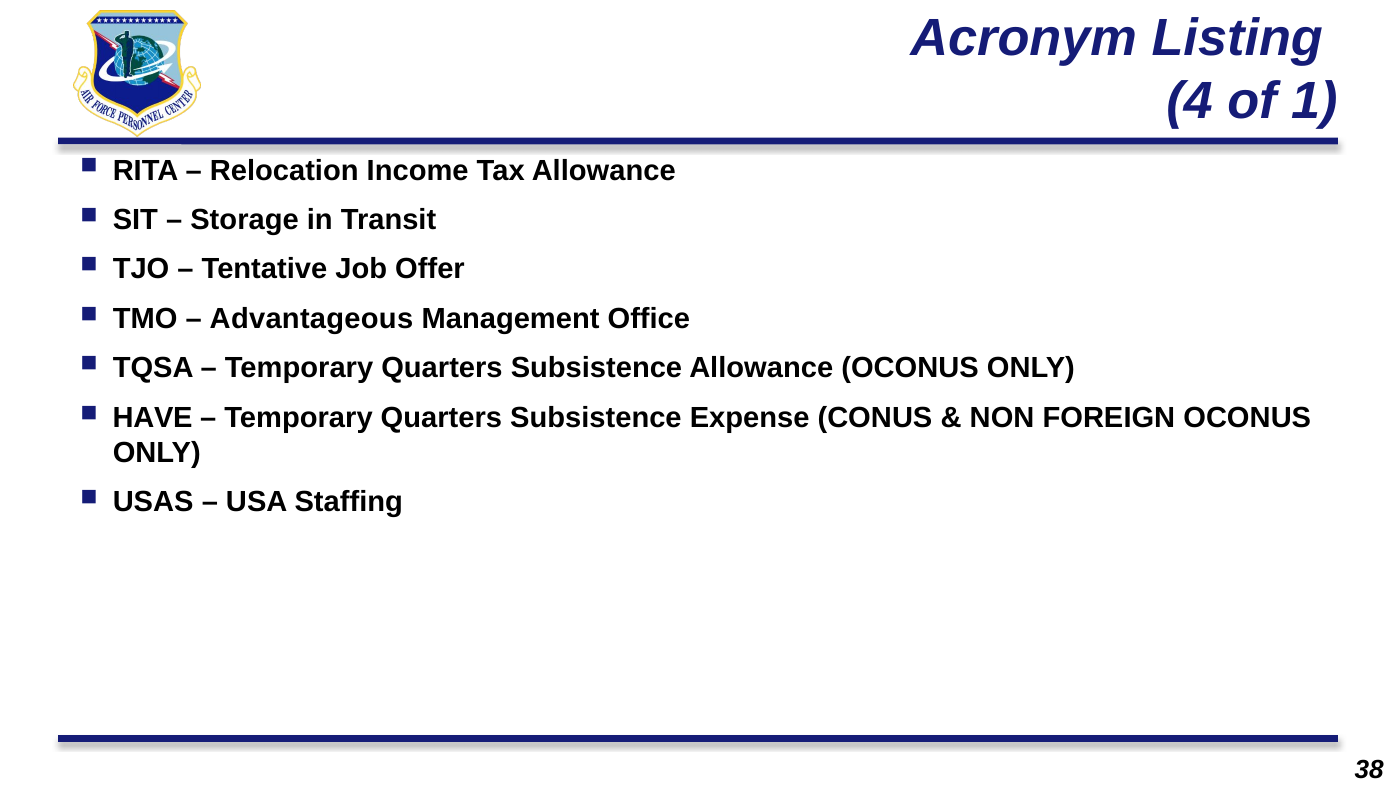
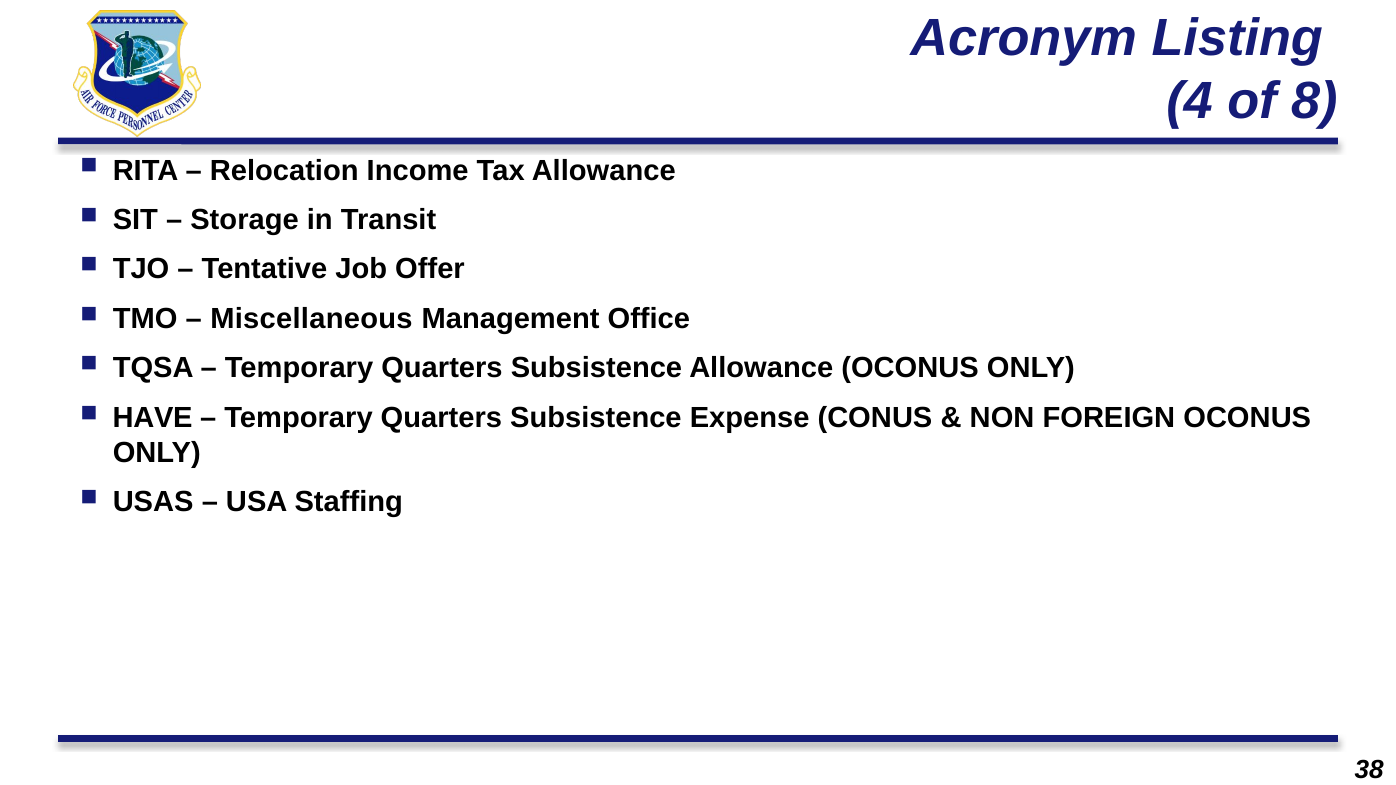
1: 1 -> 8 (1314, 101)
Advantageous: Advantageous -> Miscellaneous (311, 319)
